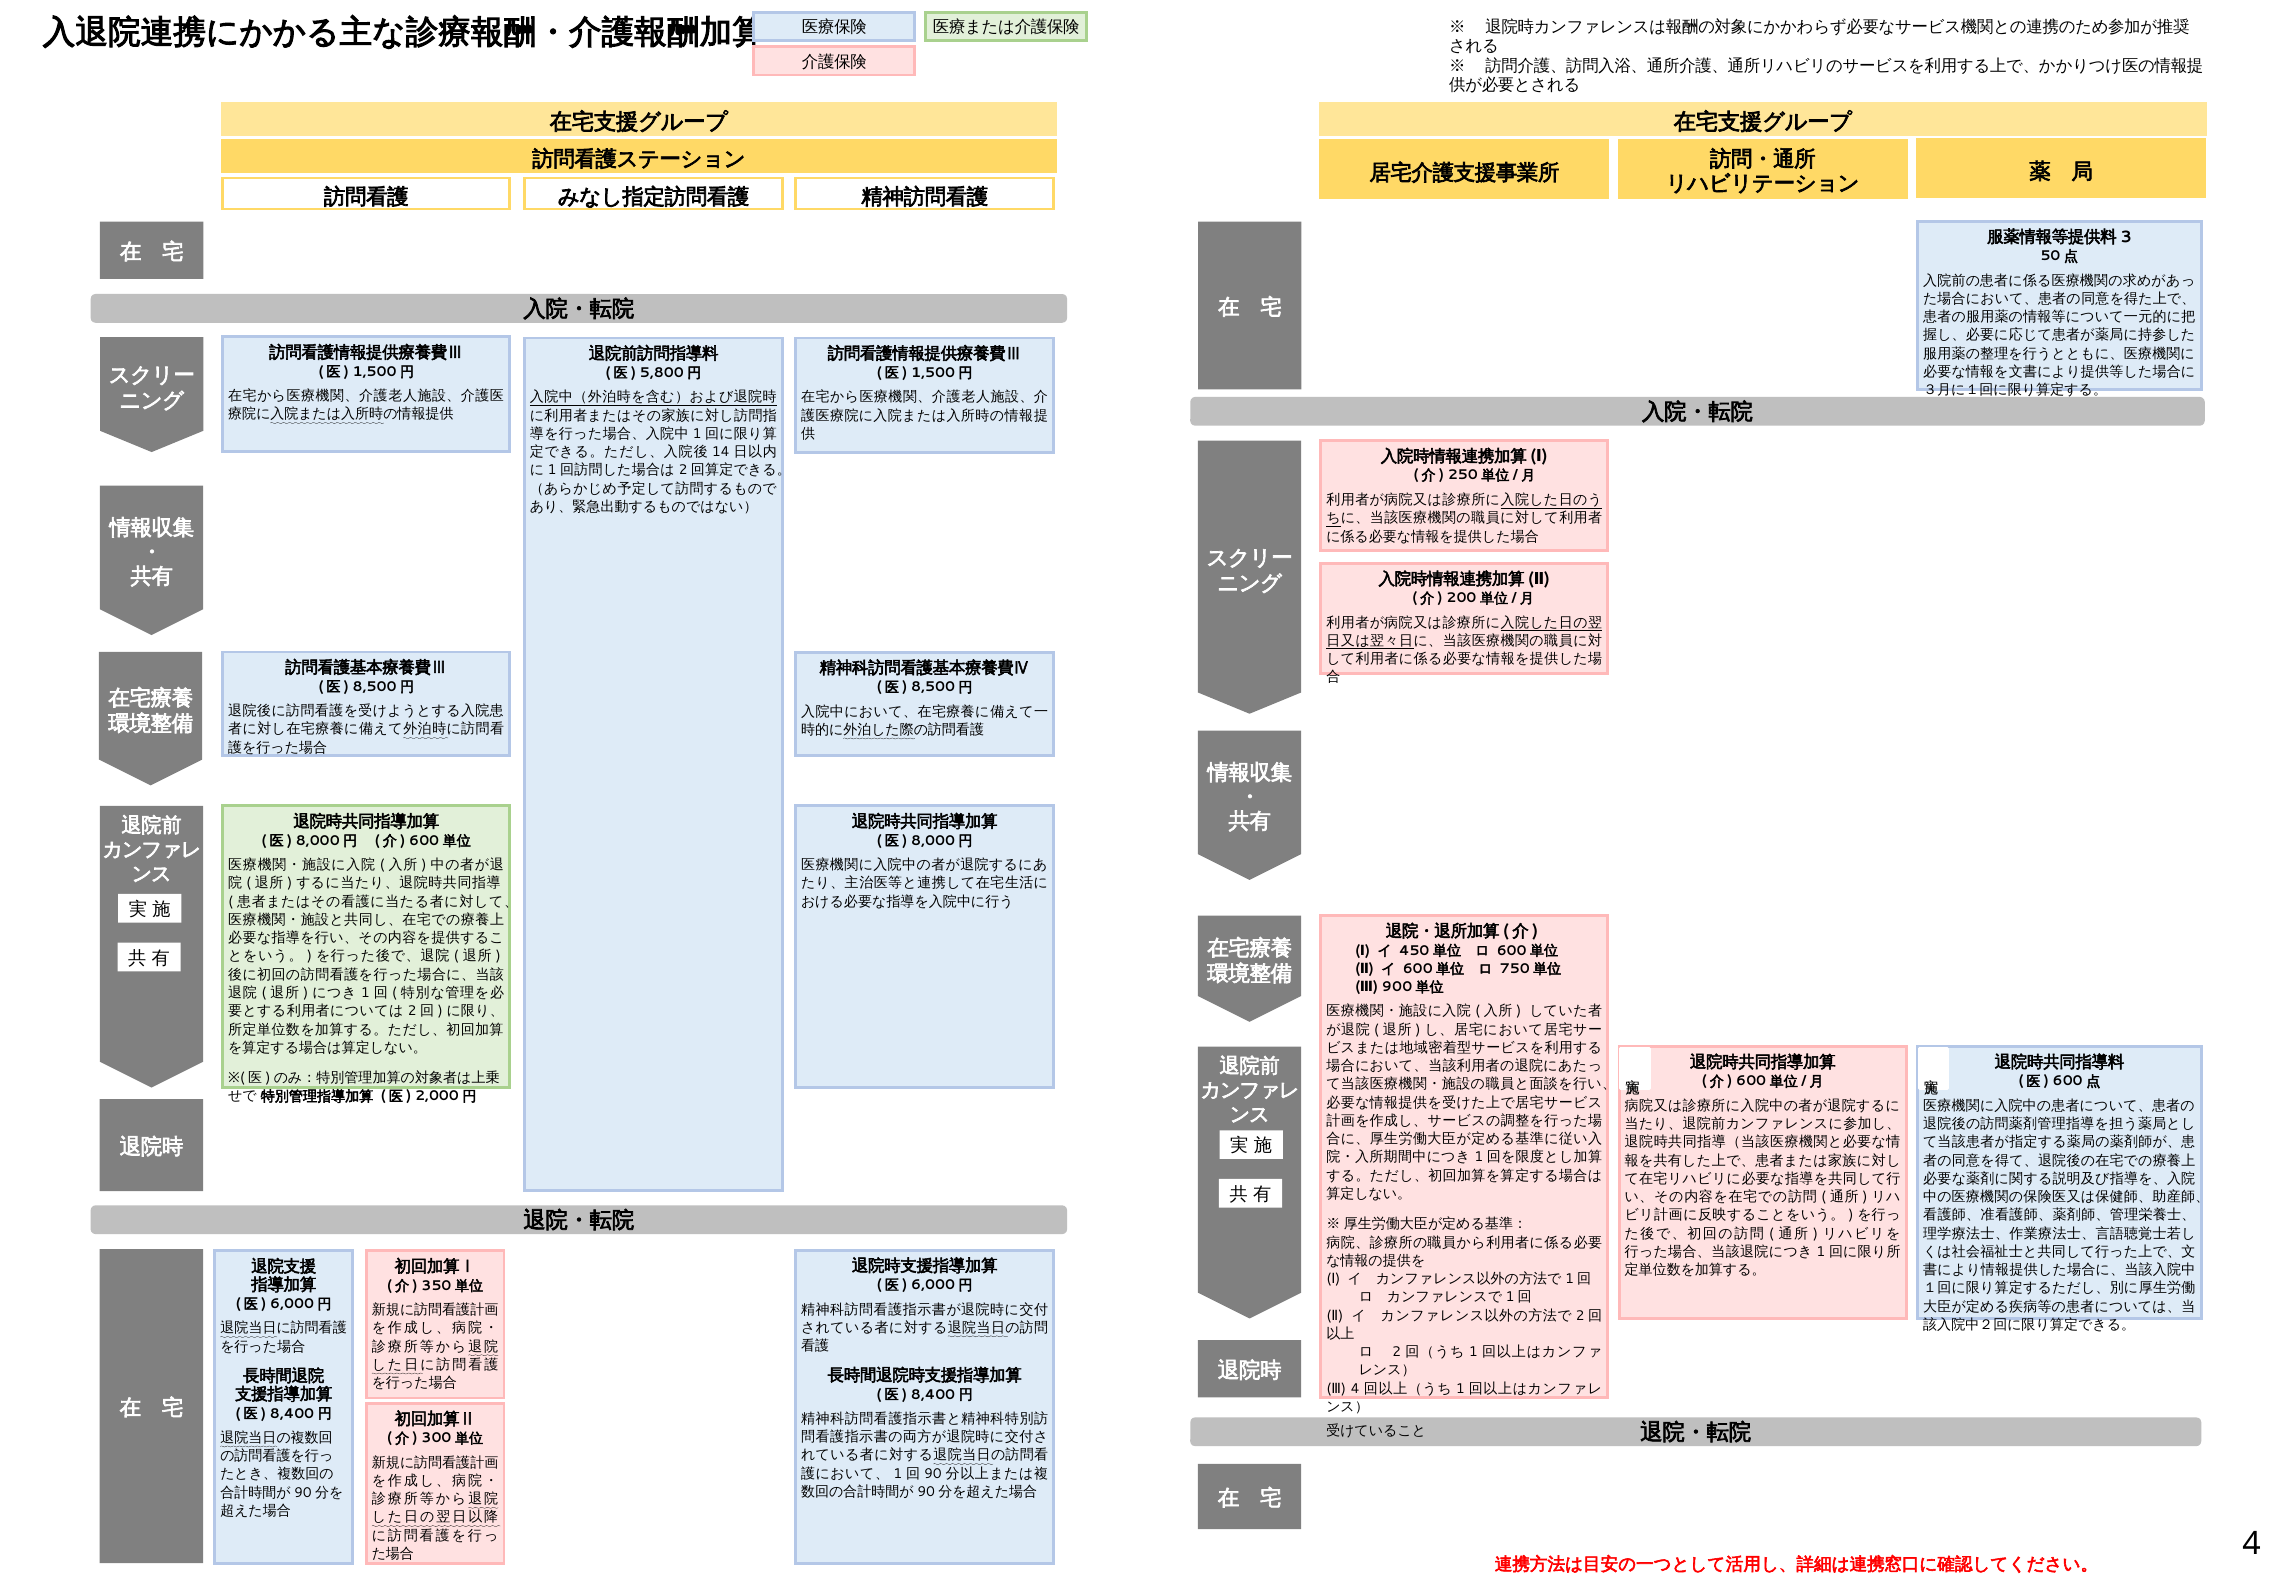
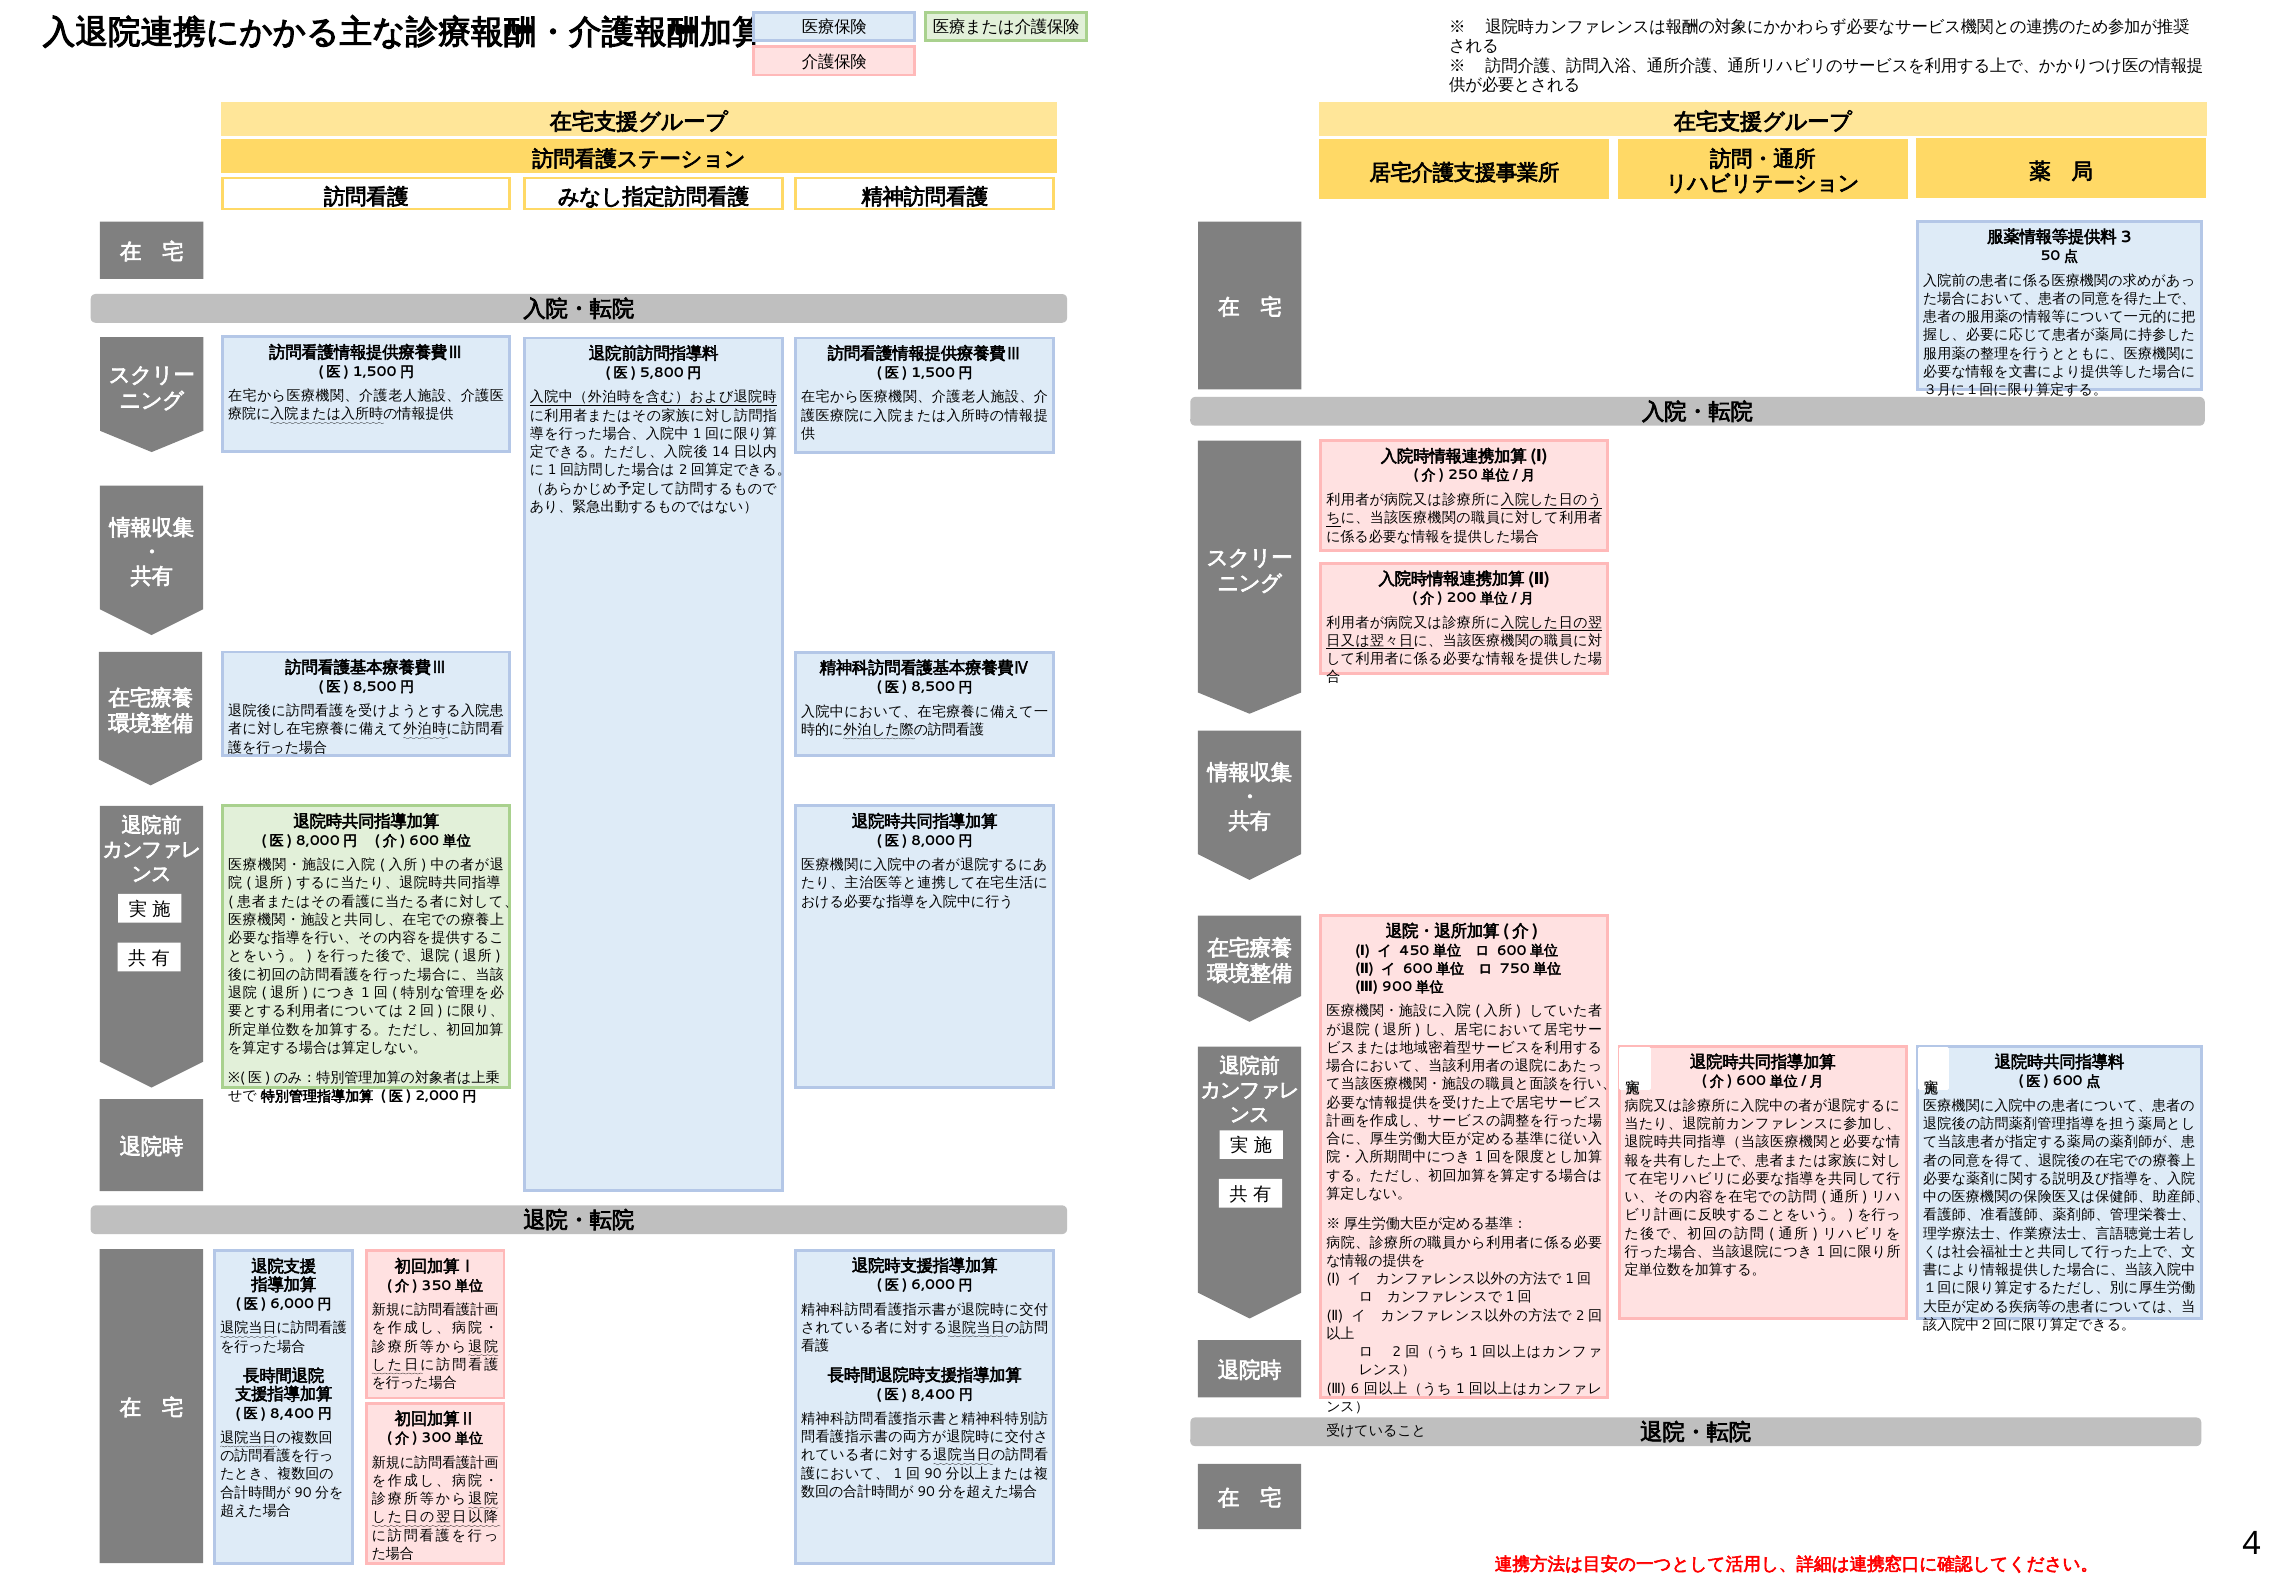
4: 4 -> 6 (1355, 1388)
